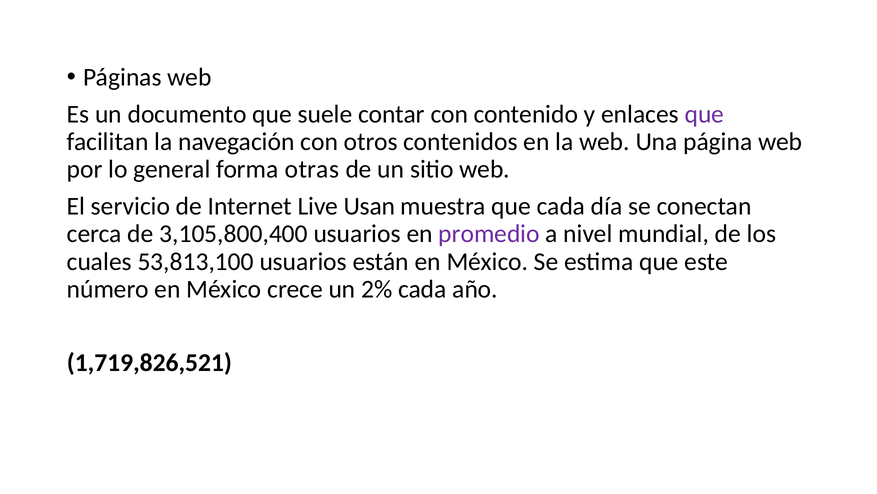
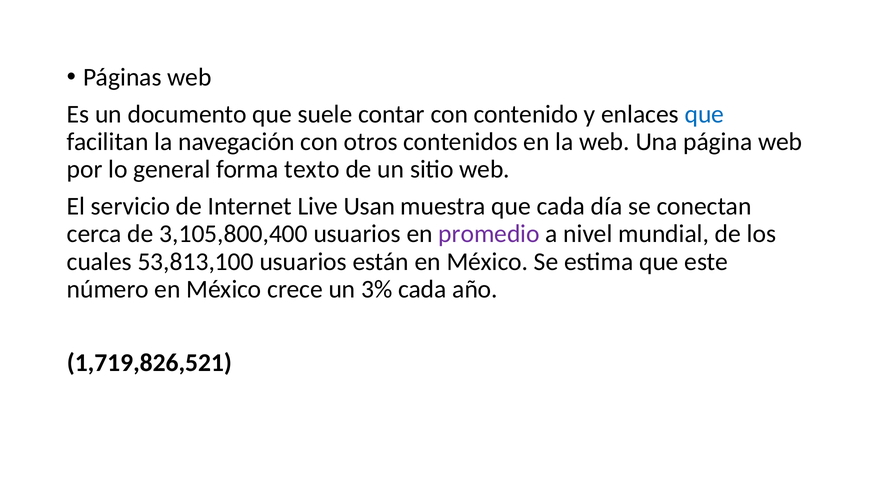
que colour: purple -> blue (704, 114)
otras: otras -> texto (312, 169)
2%: 2% -> 3% (377, 289)
